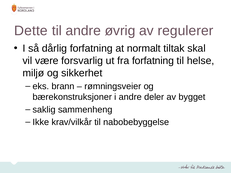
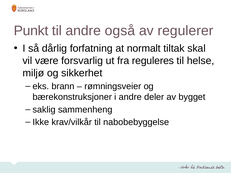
Dette: Dette -> Punkt (31, 31)
øvrig: øvrig -> også (120, 31)
fra forfatning: forfatning -> reguleres (153, 61)
